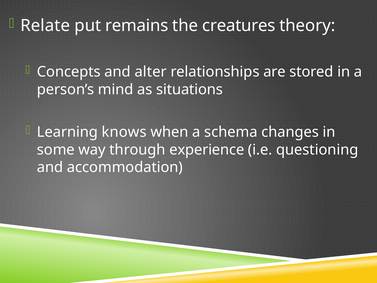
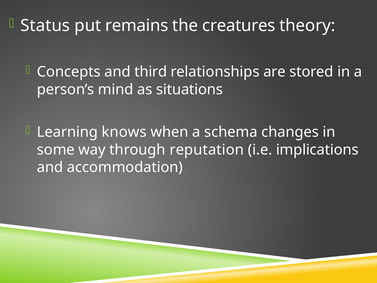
Relate: Relate -> Status (45, 26)
alter: alter -> third (151, 72)
experience: experience -> reputation (207, 150)
questioning: questioning -> implications (317, 150)
